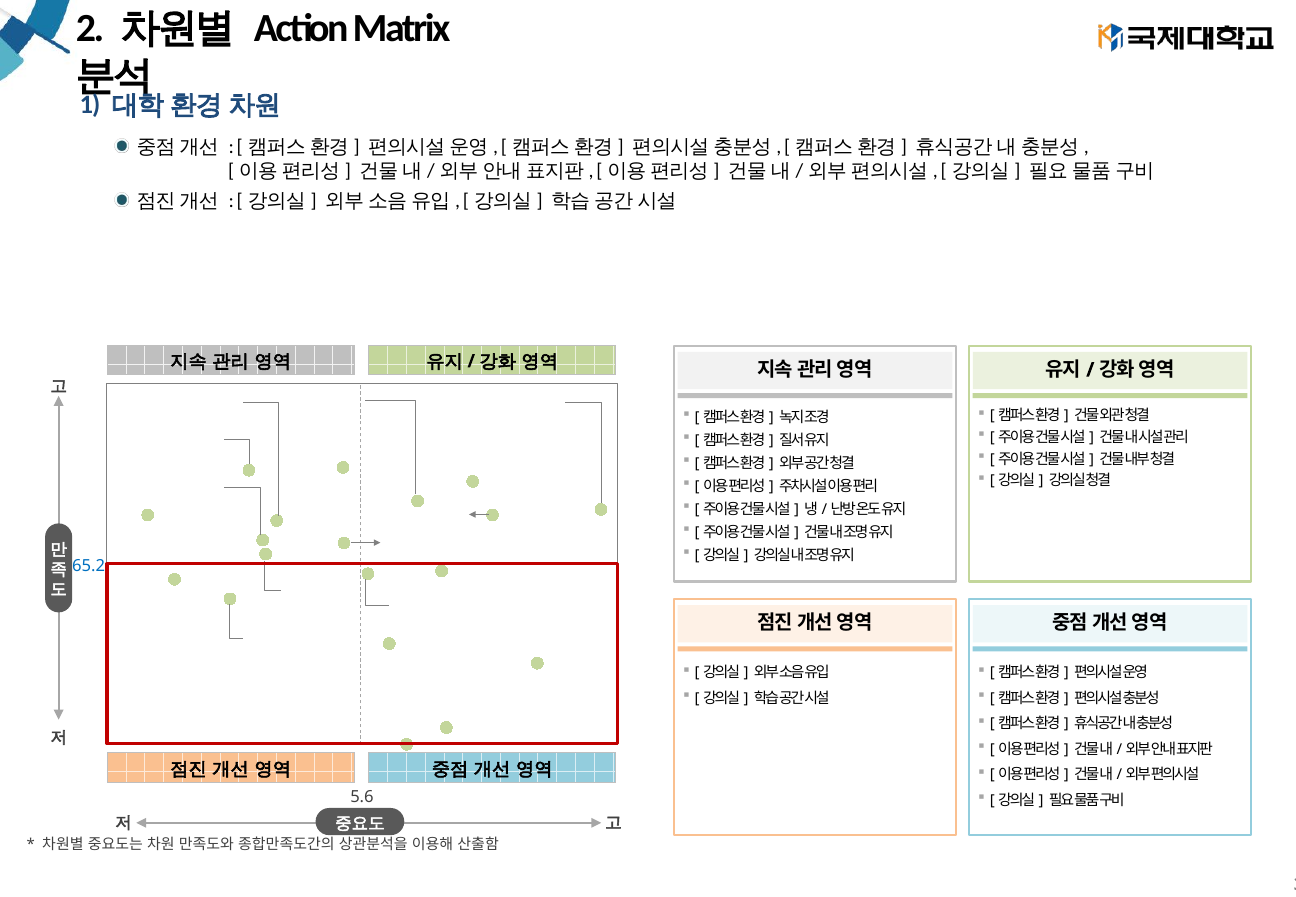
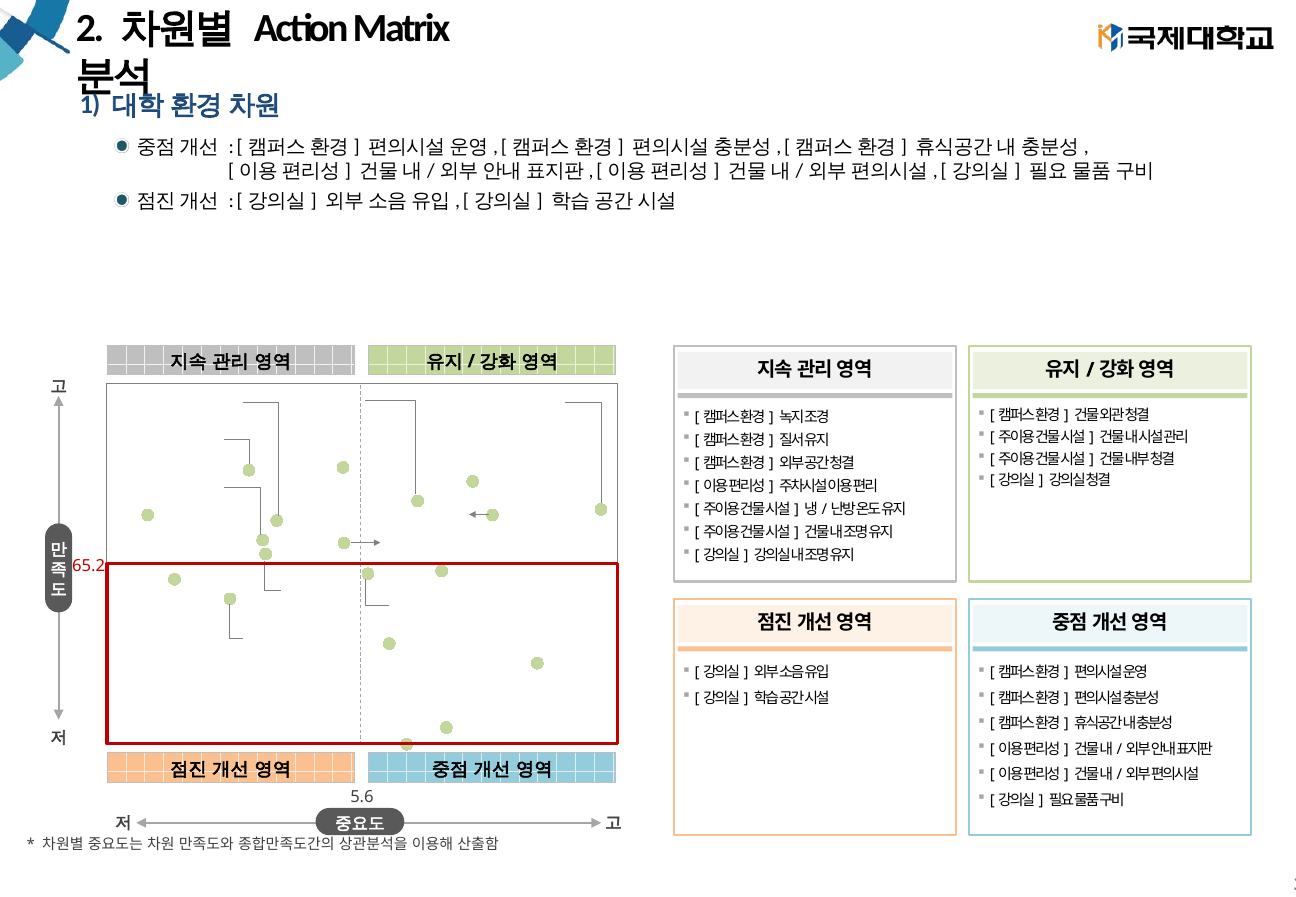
65.2 colour: blue -> red (89, 566)
